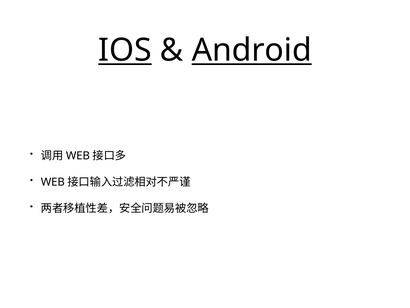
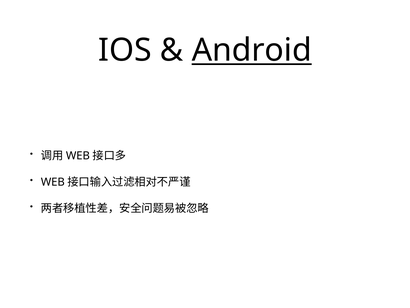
IOS underline: present -> none (125, 50)
